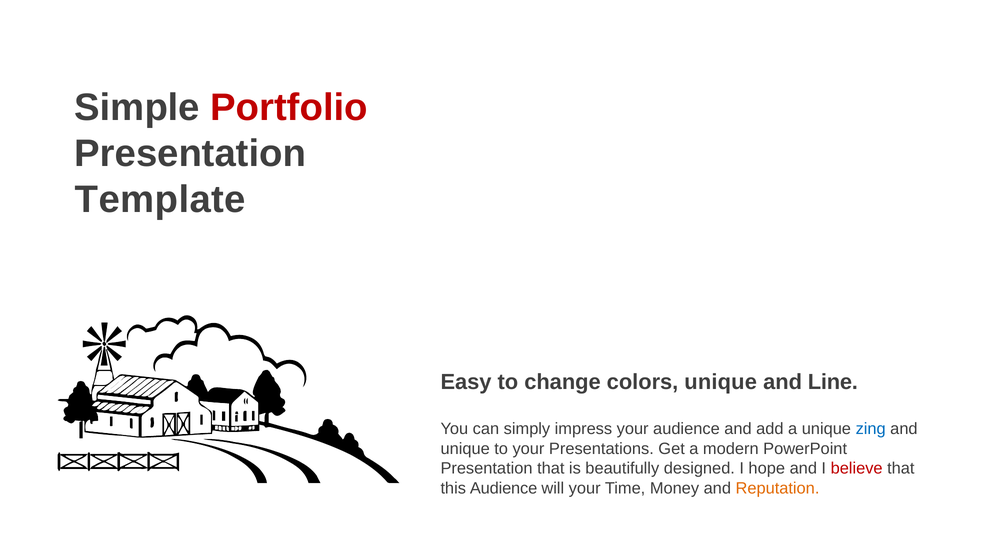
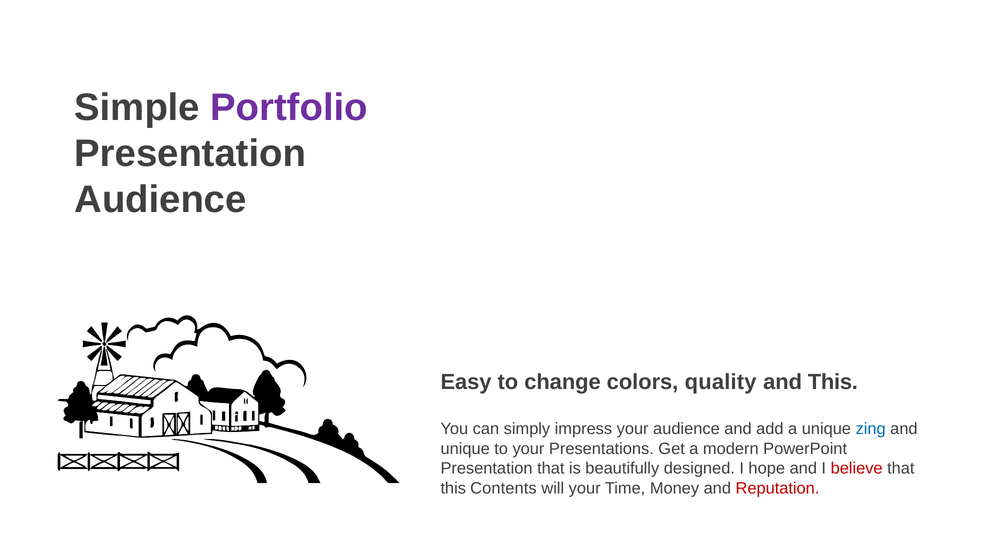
Portfolio colour: red -> purple (289, 108)
Template: Template -> Audience (160, 200)
colors unique: unique -> quality (721, 382)
and Line: Line -> This (833, 382)
this Audience: Audience -> Contents (503, 489)
Reputation colour: orange -> red (777, 489)
